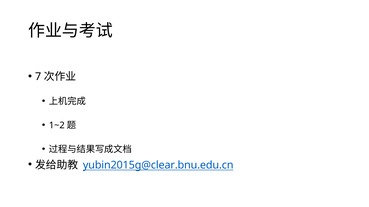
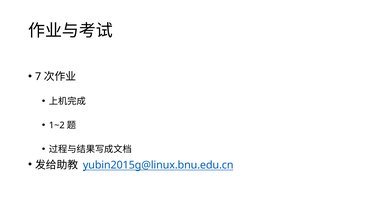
yubin2015g@clear.bnu.edu.cn: yubin2015g@clear.bnu.edu.cn -> yubin2015g@linux.bnu.edu.cn (158, 165)
